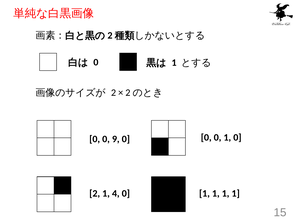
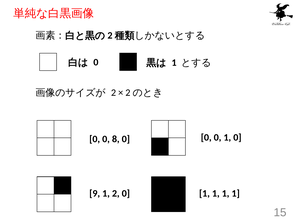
9: 9 -> 8 (116, 139)
2: 2 -> 9 (95, 194)
1 4: 4 -> 2 (116, 194)
